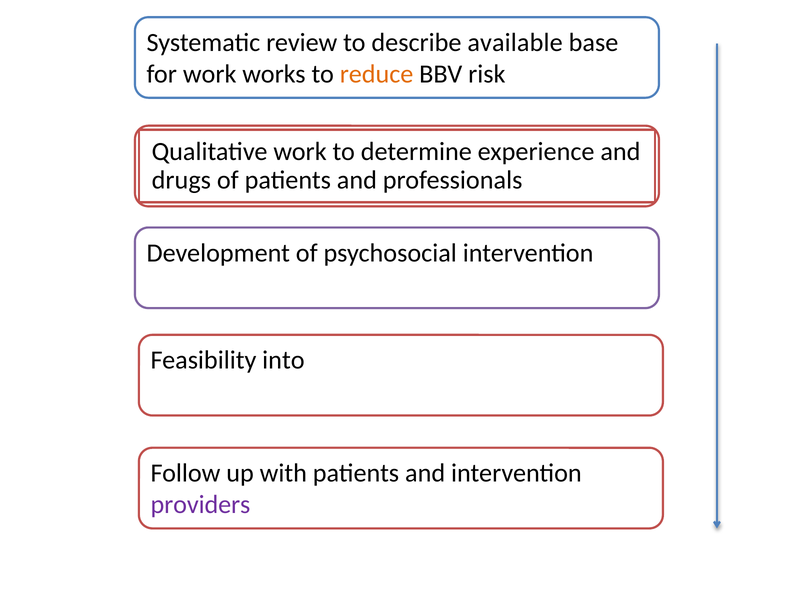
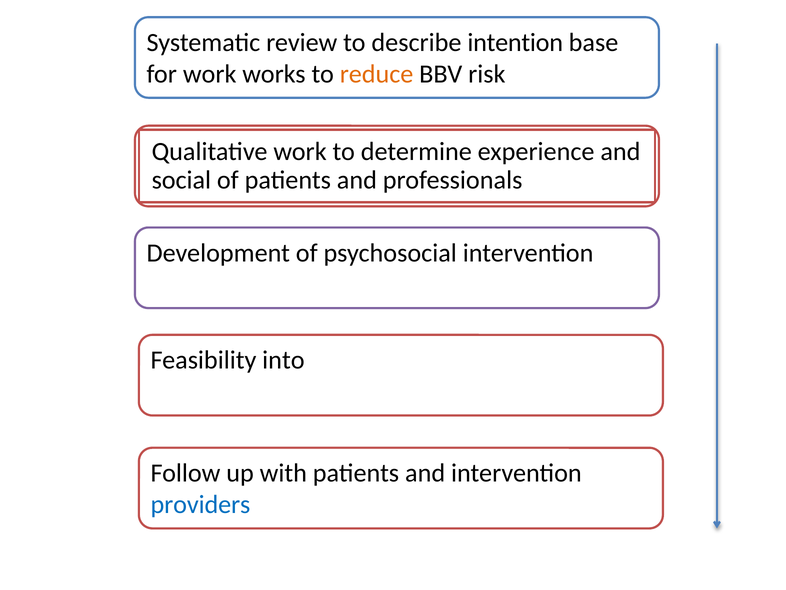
available: available -> intention (515, 43)
drugs: drugs -> social (181, 180)
providers colour: purple -> blue (200, 504)
